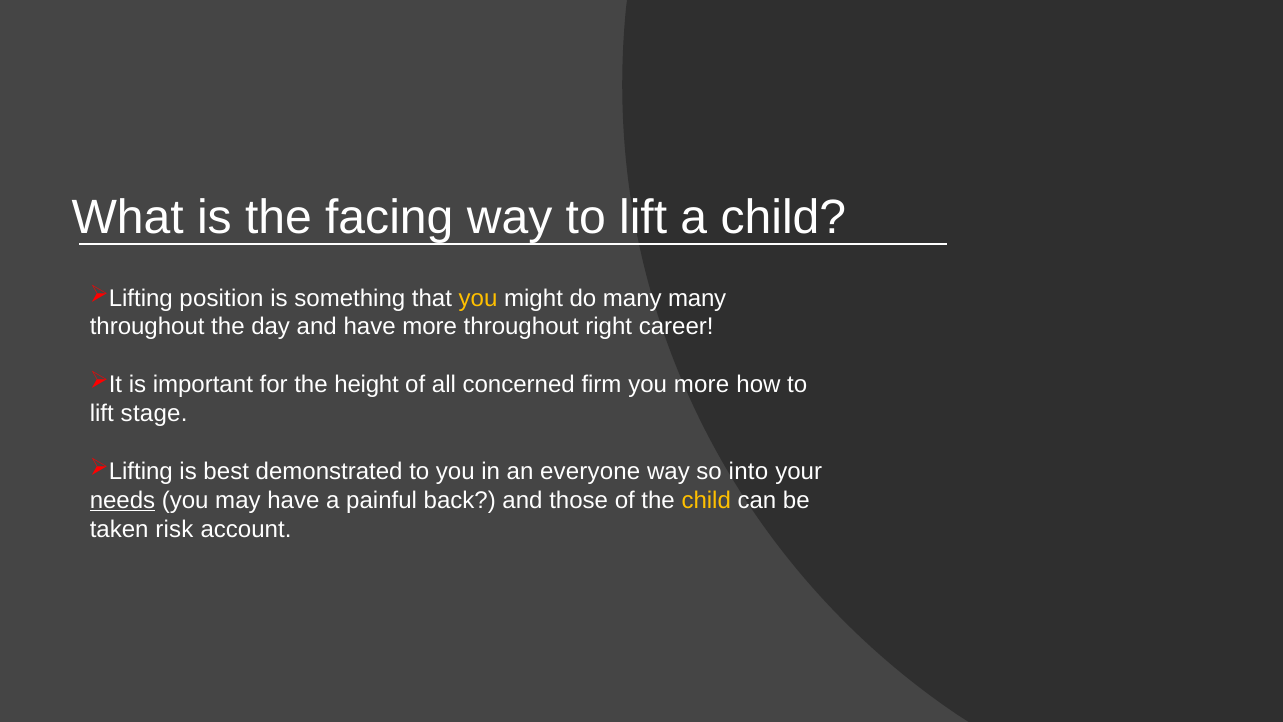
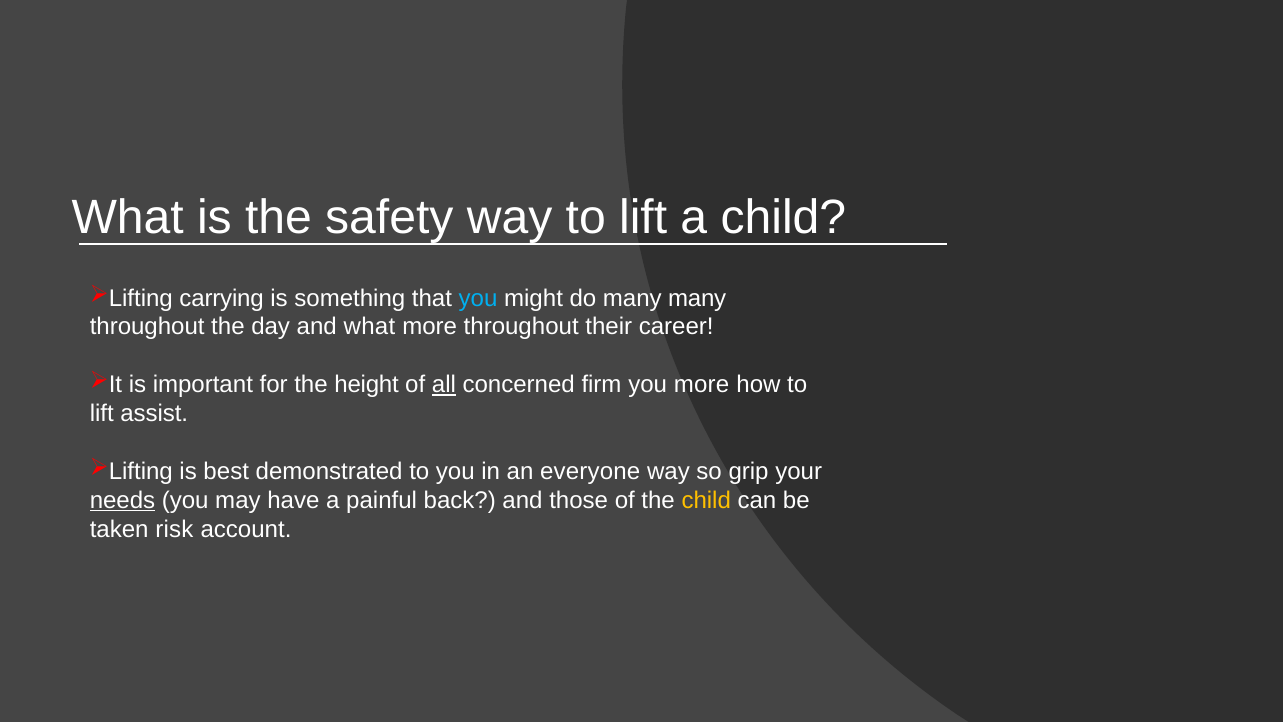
facing: facing -> safety (389, 217)
position: position -> carrying (222, 298)
you colour: yellow -> light blue (478, 298)
and have: have -> what (369, 327)
right: right -> their (609, 327)
all underline: none -> present (444, 385)
stage: stage -> assist (154, 413)
into: into -> grip (749, 471)
